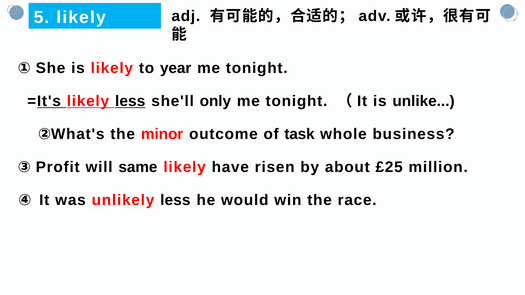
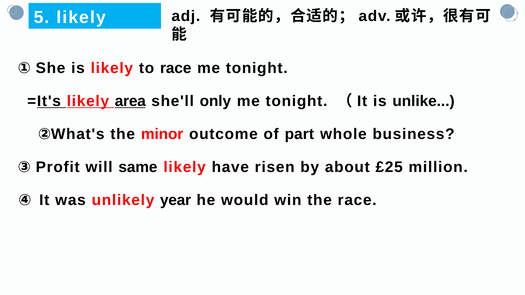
to year: year -> race (176, 68)
likely less: less -> area (130, 101)
task: task -> part (299, 134)
unlikely less: less -> year (176, 200)
